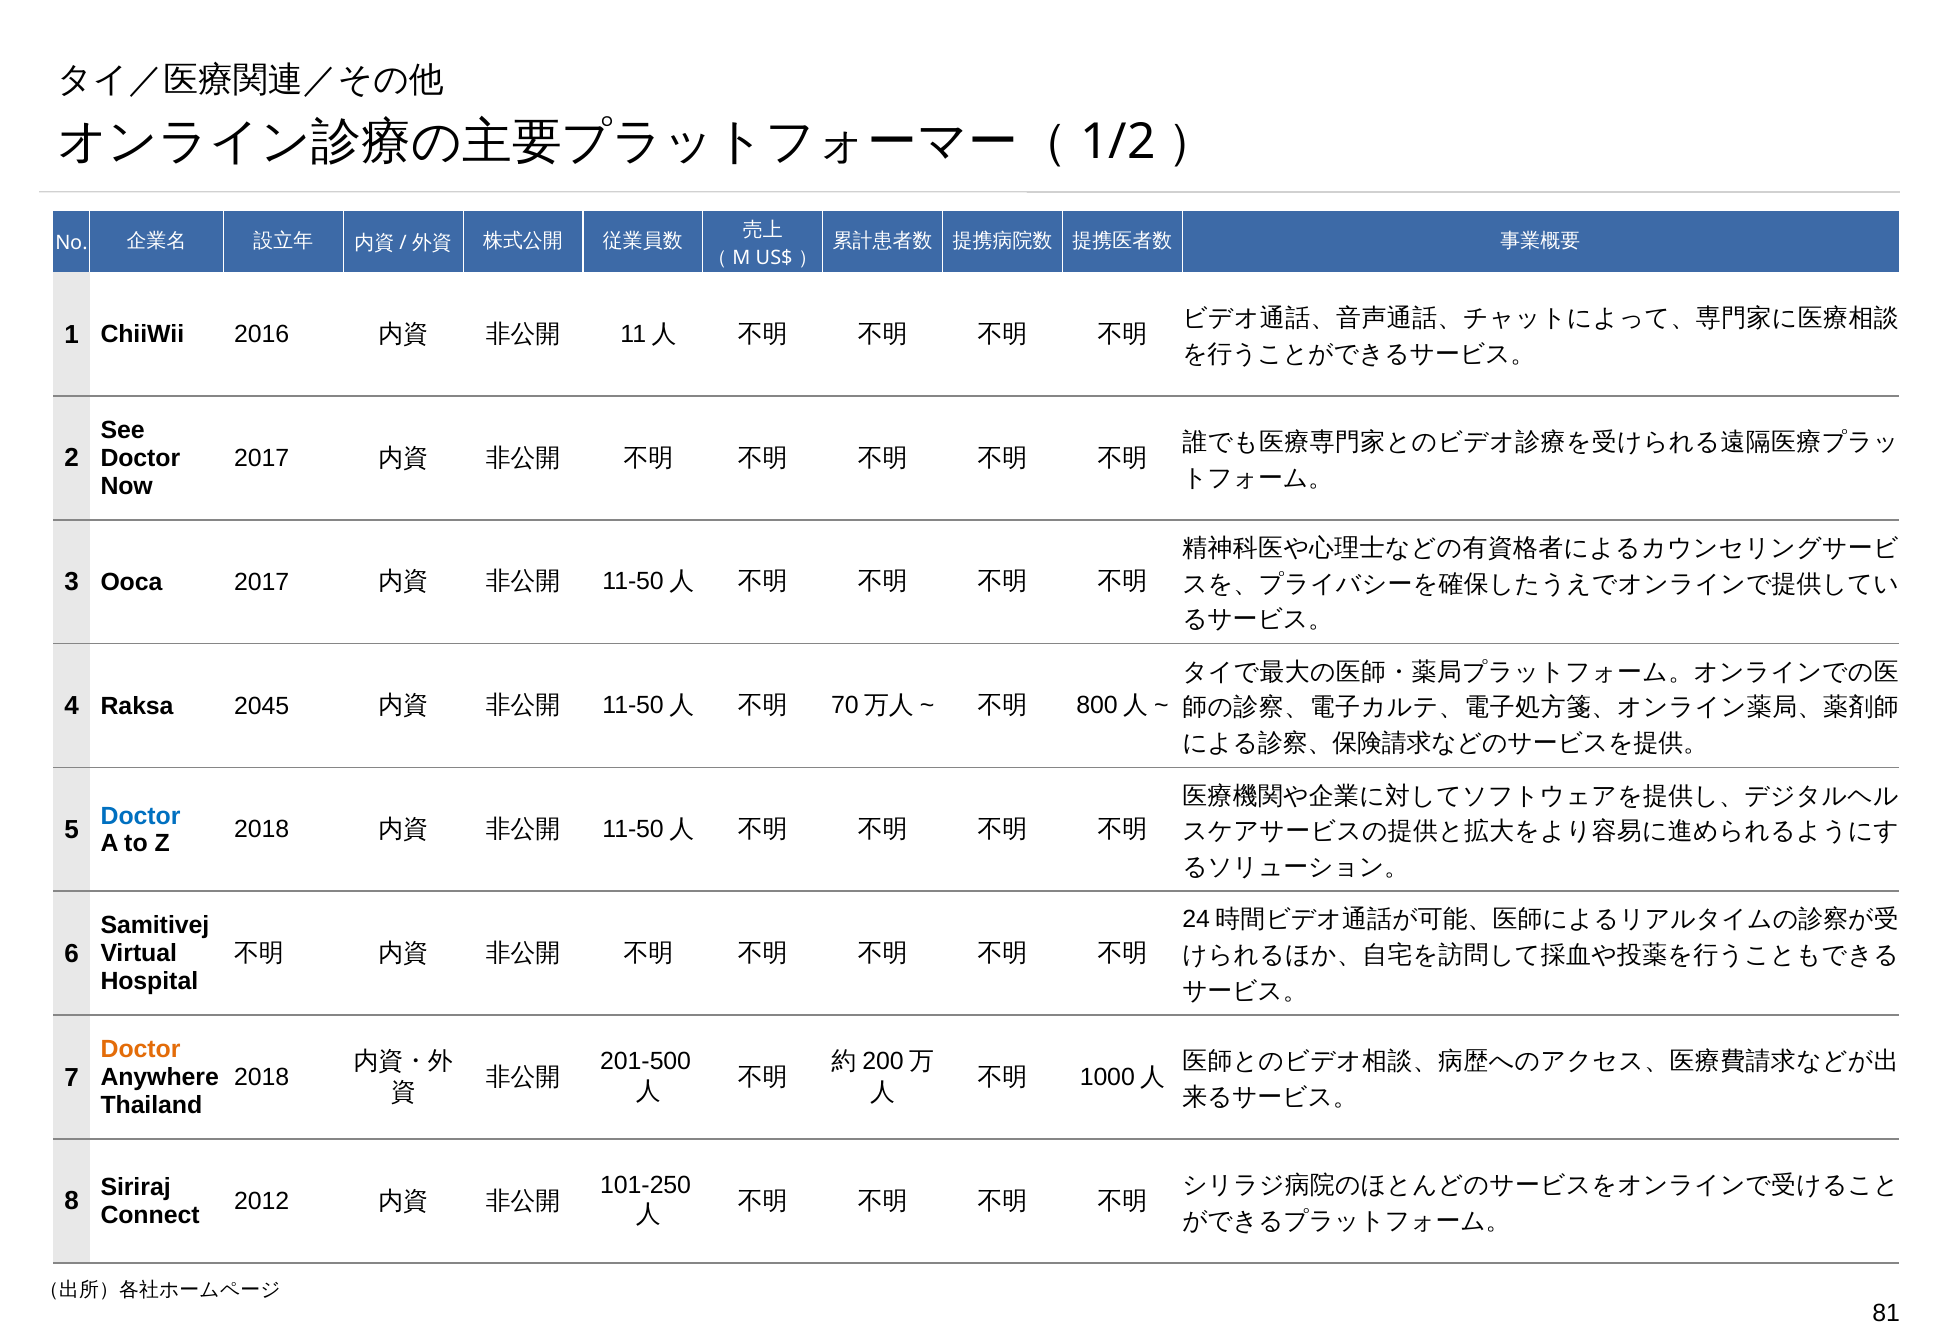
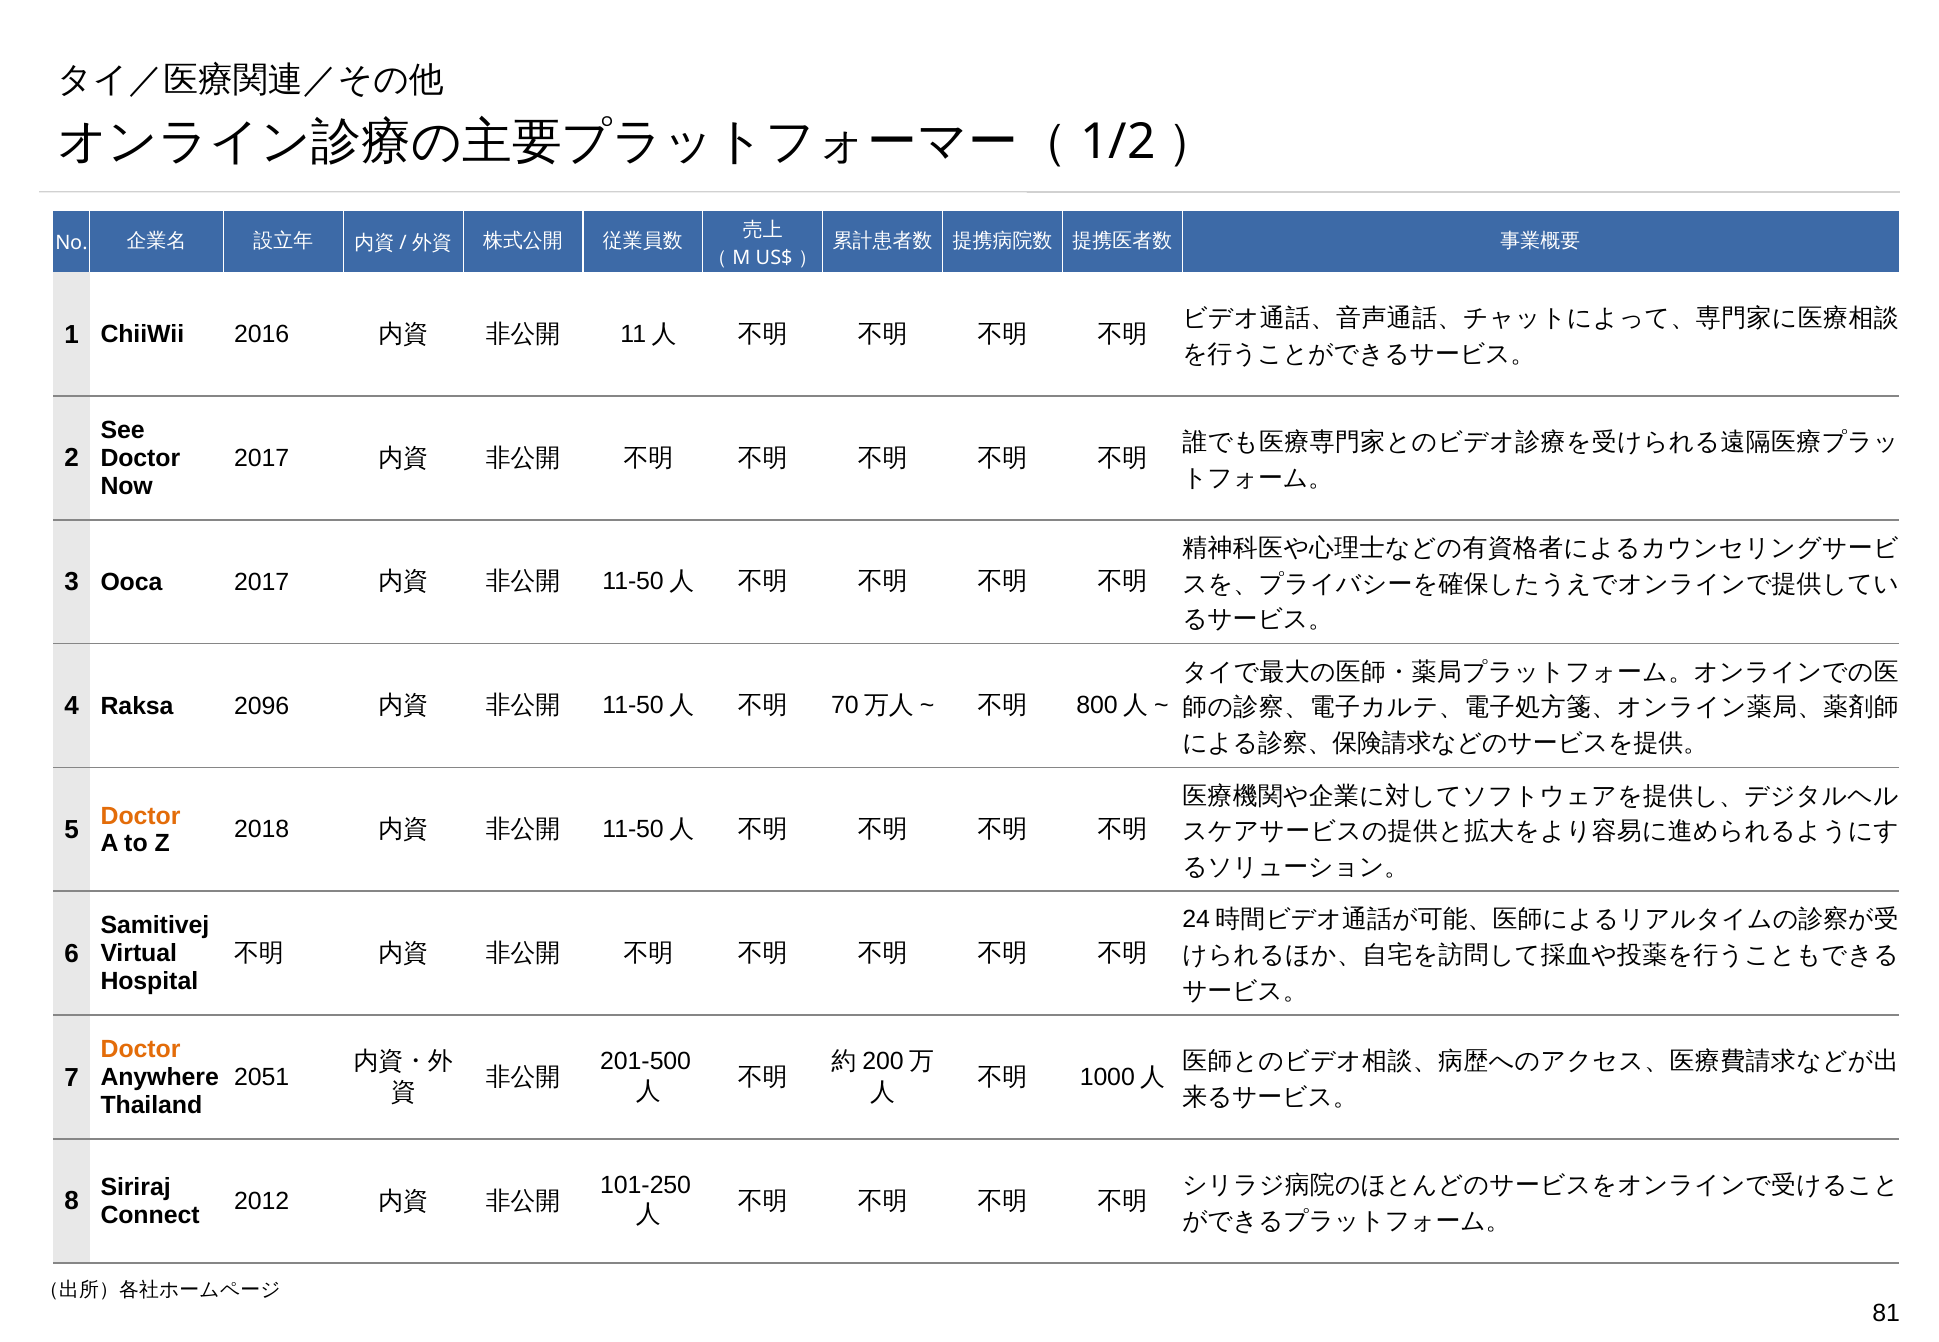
2045: 2045 -> 2096 (262, 706)
Doctor colour: blue -> orange (141, 816)
2018: 2018 -> 2051 (262, 1078)
